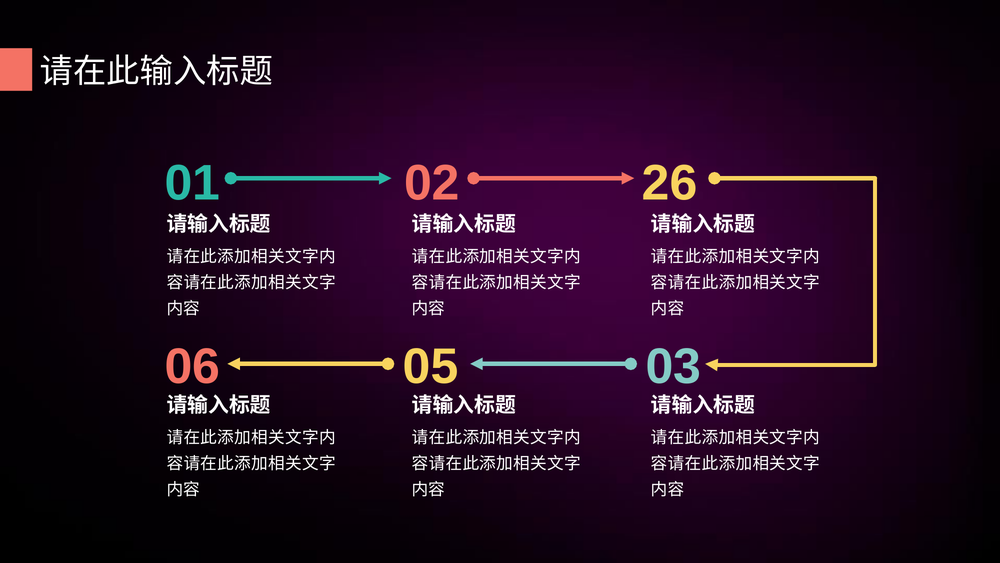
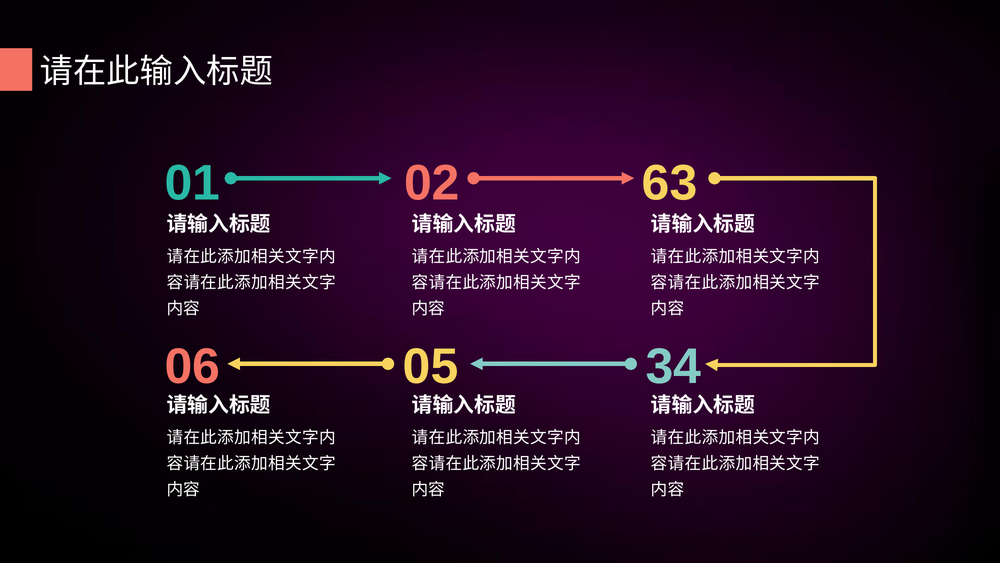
26: 26 -> 63 (670, 183)
03: 03 -> 34 (673, 367)
